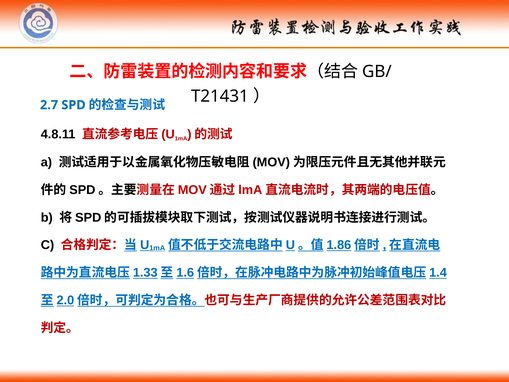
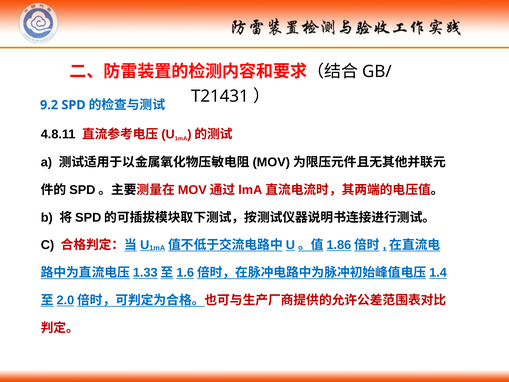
2.7: 2.7 -> 9.2 (49, 105)
